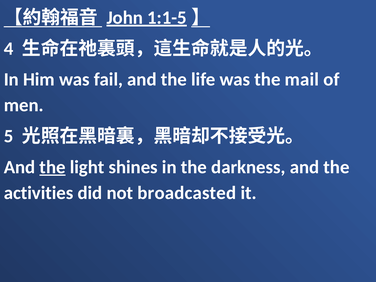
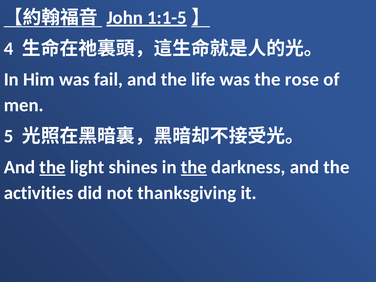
mail: mail -> rose (302, 80)
the underline: none -> present (194, 167)
broadcasted: broadcasted -> thanksgiving (187, 193)
